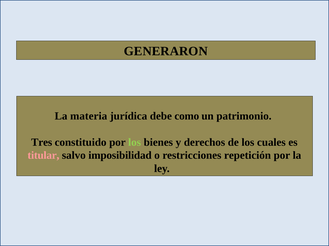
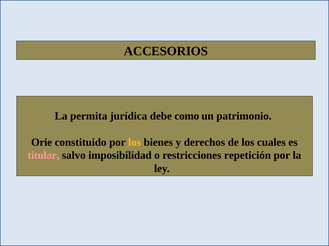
GENERARON: GENERARON -> ACCESORIOS (166, 51)
materia: materia -> permita (89, 116)
Tres: Tres -> Orie (42, 143)
los colour: light green -> yellow (135, 143)
